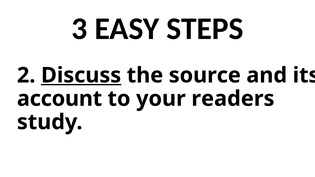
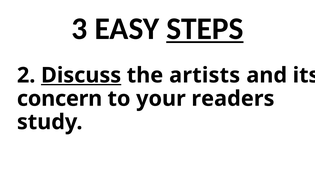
STEPS underline: none -> present (205, 29)
source: source -> artists (205, 75)
account: account -> concern (60, 99)
